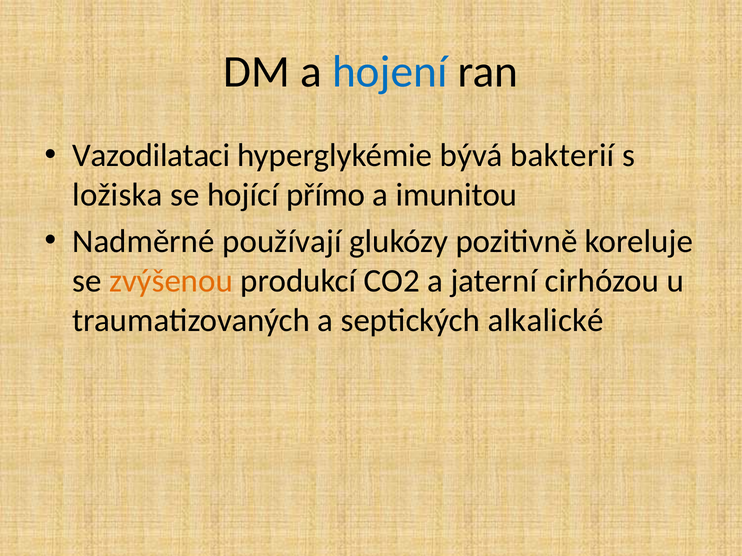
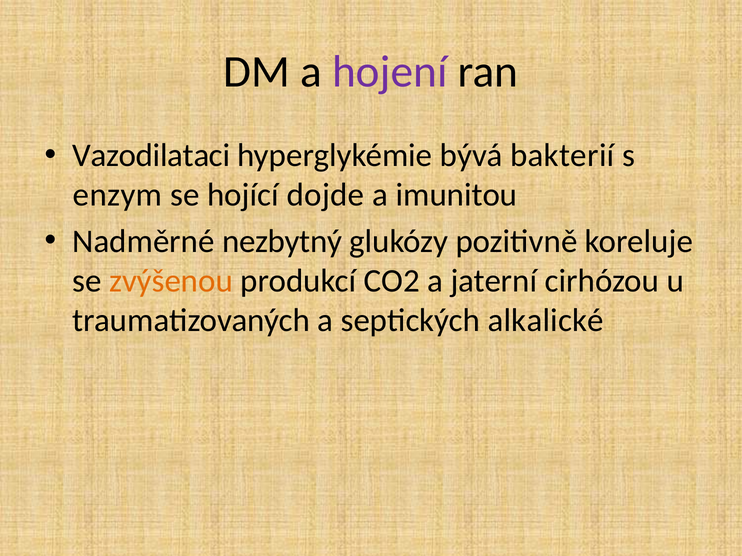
hojení colour: blue -> purple (390, 72)
ložiska: ložiska -> enzym (117, 195)
přímo: přímo -> dojde (325, 195)
používají: používají -> nezbytný (282, 241)
